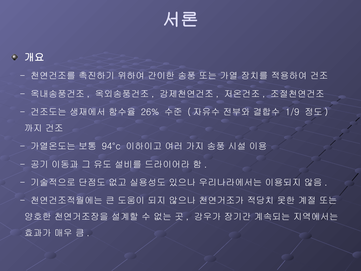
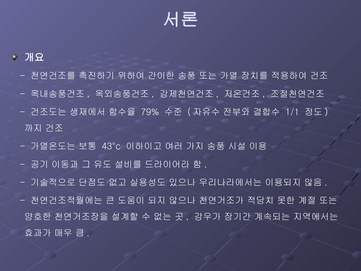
26%: 26% -> 79% (150, 112)
1/9: 1/9 -> 1/1 (292, 112)
94°c: 94°c -> 43°c (111, 146)
